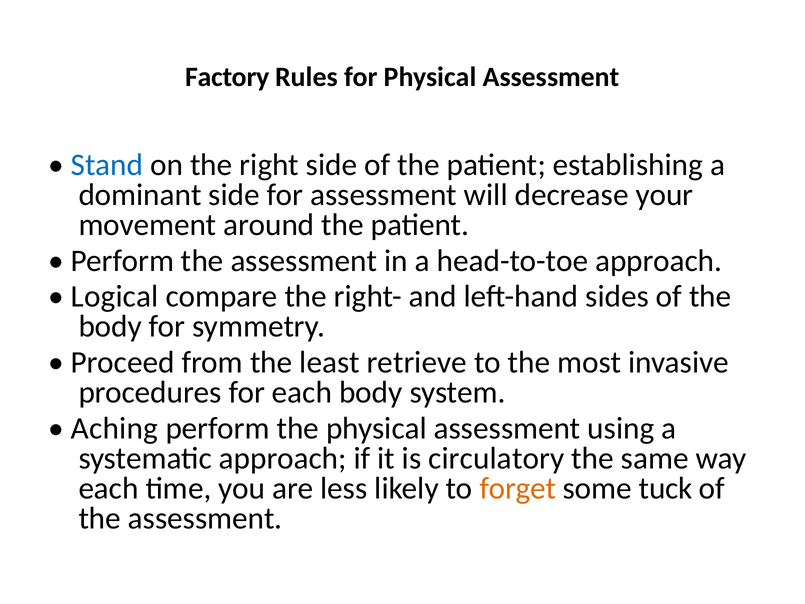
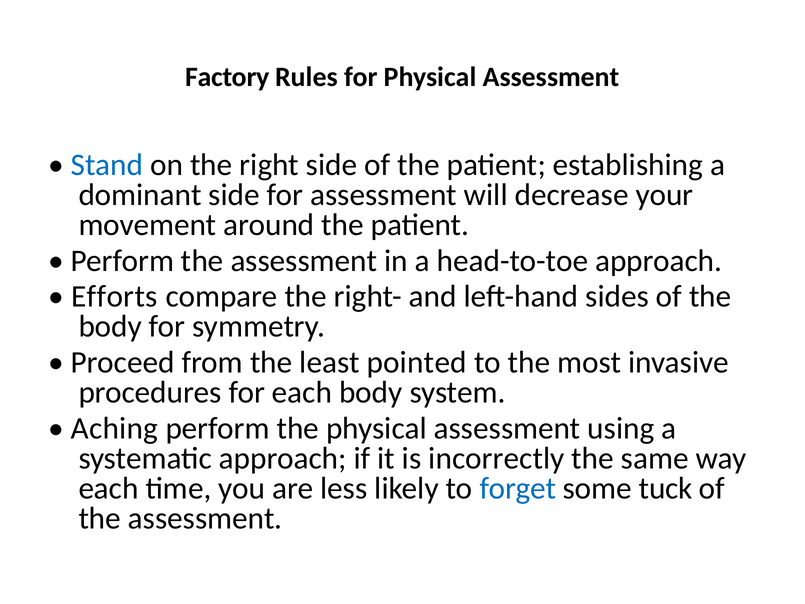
Logical: Logical -> Efforts (114, 296)
retrieve: retrieve -> pointed (417, 362)
circulatory: circulatory -> incorrectly (496, 458)
forget colour: orange -> blue (518, 488)
